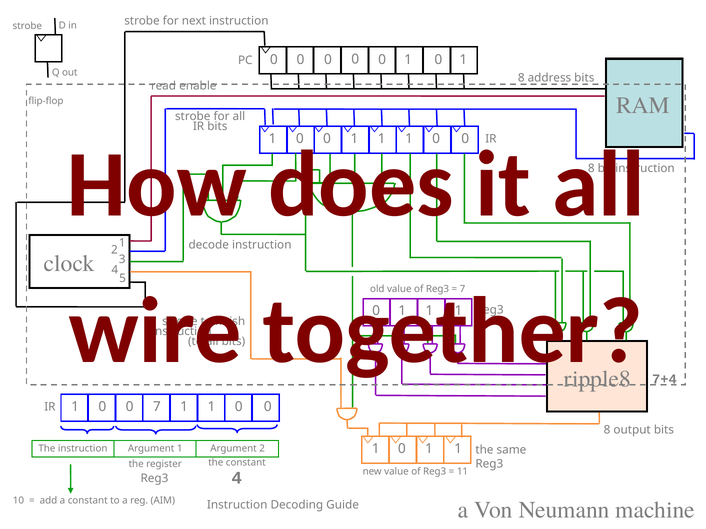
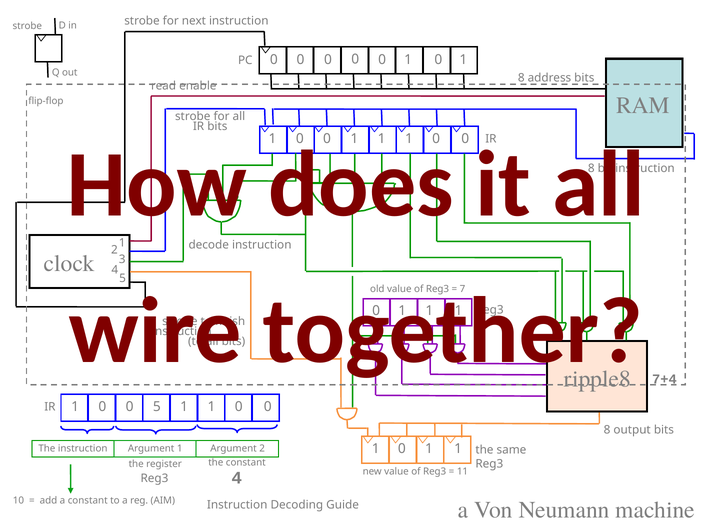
0 7: 7 -> 5 (157, 407)
